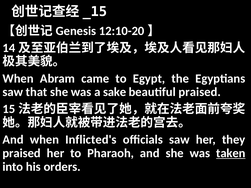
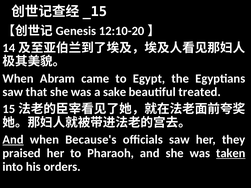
beautiful praised: praised -> treated (200, 92)
And underline: none -> present (13, 140)
Inflicted's: Inflicted's -> Because's (91, 140)
